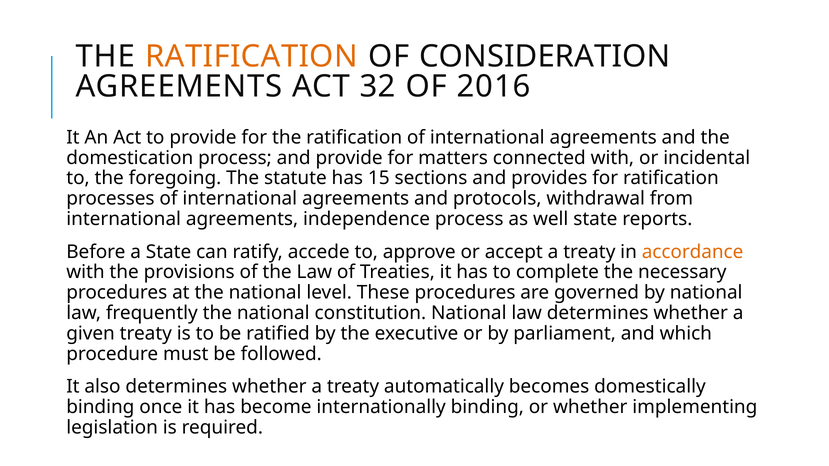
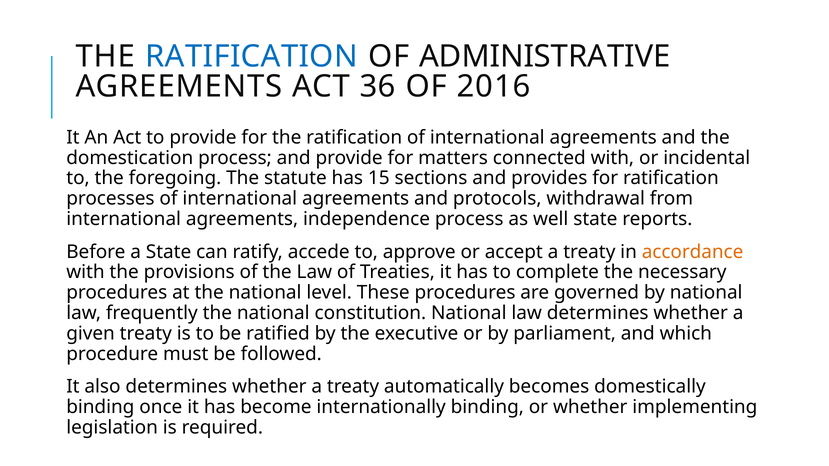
RATIFICATION colour: orange -> blue (251, 56)
CONSIDERATION: CONSIDERATION -> ADMINISTRATIVE (545, 56)
32: 32 -> 36 (378, 86)
